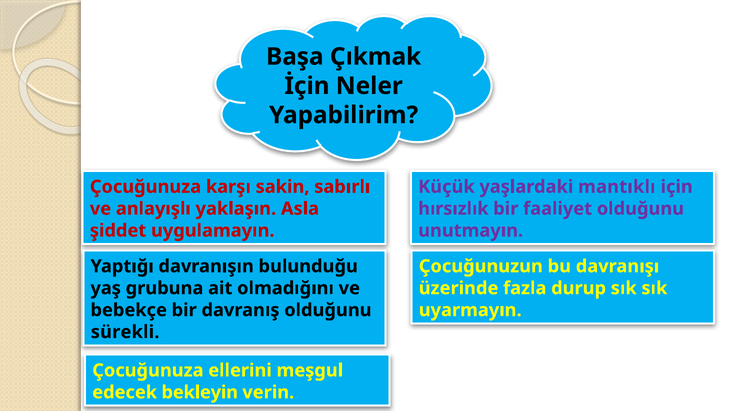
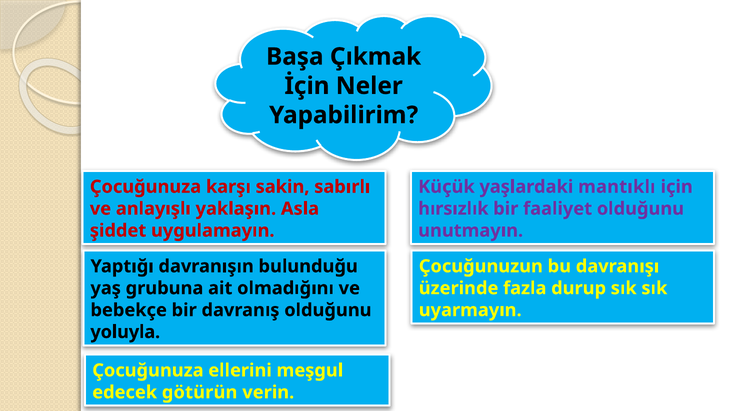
sürekli: sürekli -> yoluyla (125, 332)
bekleyin: bekleyin -> götürün (200, 392)
